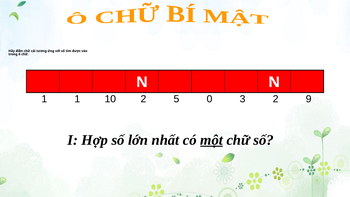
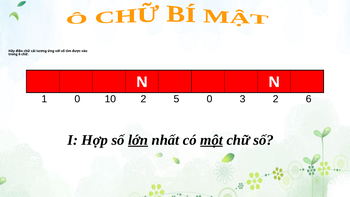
1 1: 1 -> 0 (77, 99)
9: 9 -> 6 (309, 99)
lớn underline: none -> present (138, 140)
